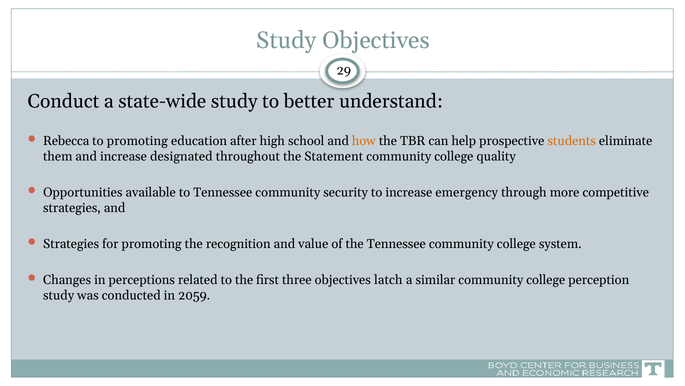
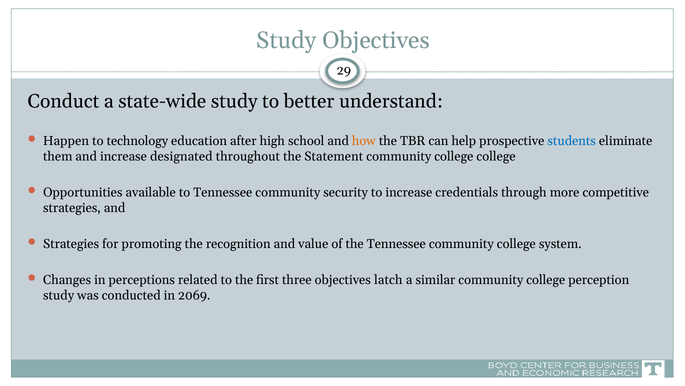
Rebecca: Rebecca -> Happen (66, 141)
to promoting: promoting -> technology (137, 141)
students colour: orange -> blue (572, 141)
college quality: quality -> college (496, 156)
emergency: emergency -> credentials (467, 192)
2059: 2059 -> 2069 (194, 295)
